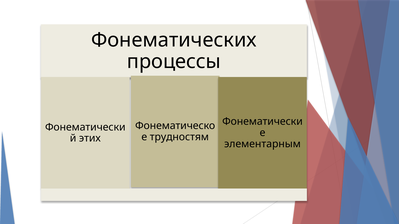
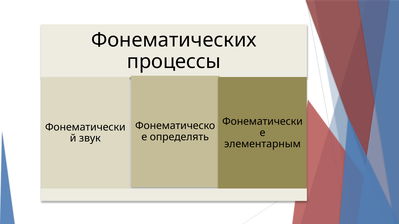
трудностям: трудностям -> определять (179, 137)
этих: этих -> звук (90, 139)
